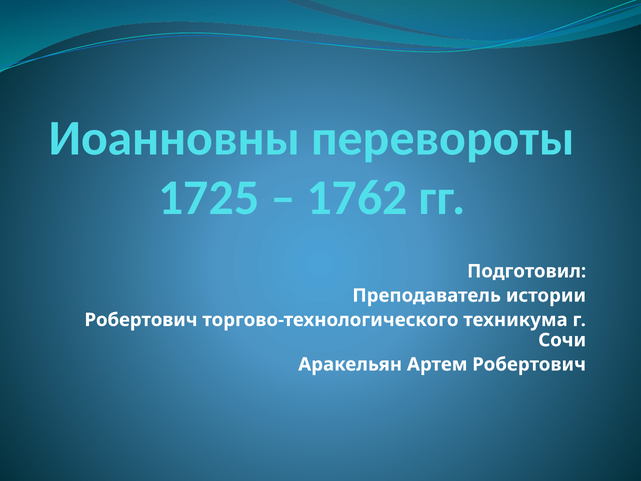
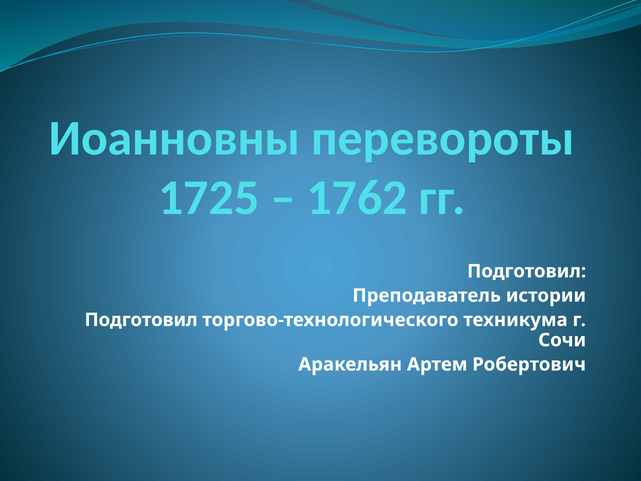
Робертович: Робертович -> Подготовил (141, 320)
